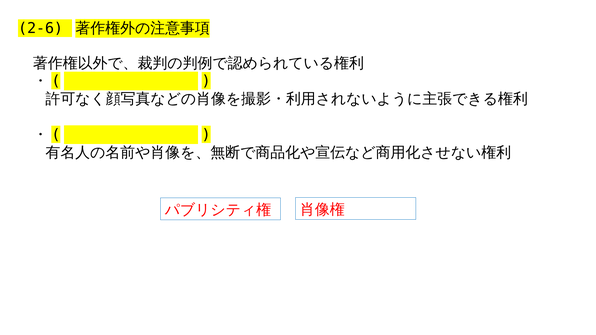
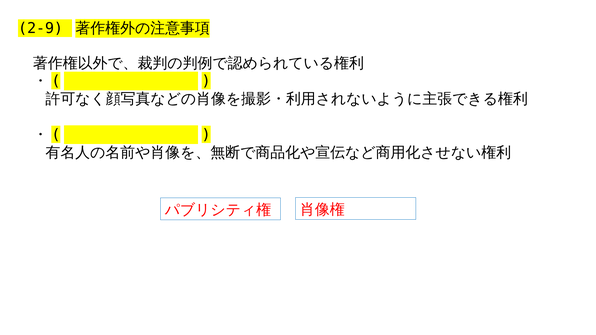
2-6: 2-6 -> 2-9 (41, 28)
